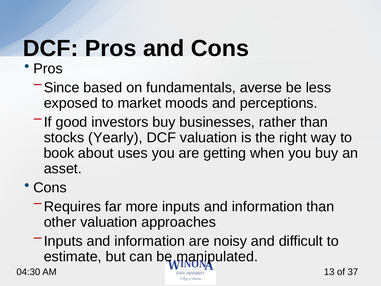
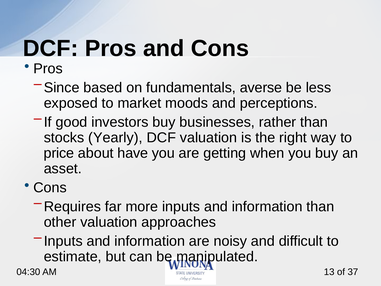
book: book -> price (59, 153)
uses: uses -> have (133, 153)
